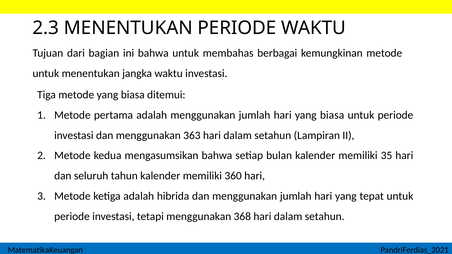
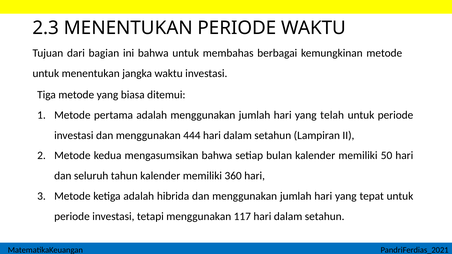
hari yang biasa: biasa -> telah (332, 115)
363: 363 -> 444 (192, 135)
35: 35 -> 50 (387, 156)
368: 368 -> 117 (242, 217)
